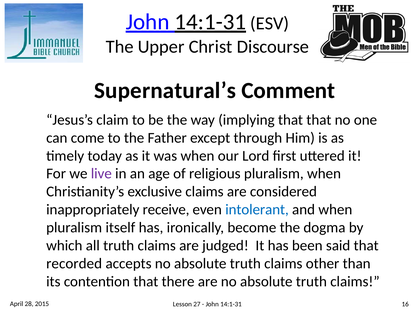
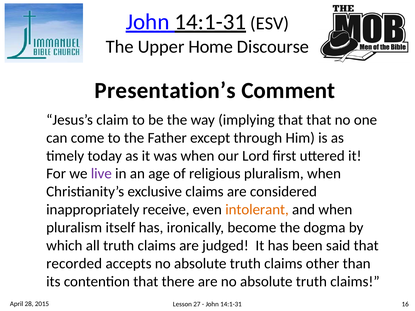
Christ: Christ -> Home (211, 47)
Supernatural’s: Supernatural’s -> Presentation’s (165, 91)
intolerant colour: blue -> orange (257, 210)
